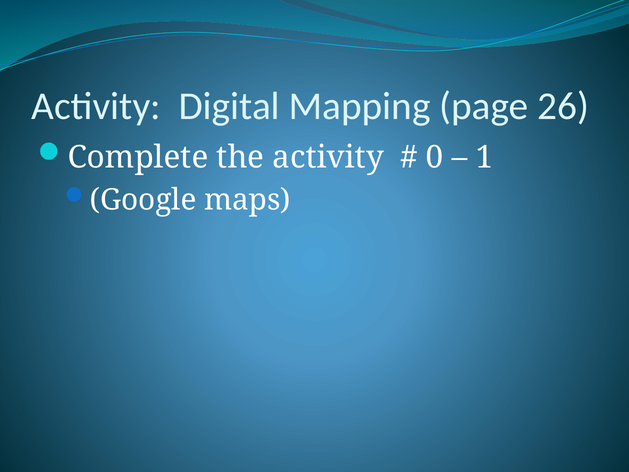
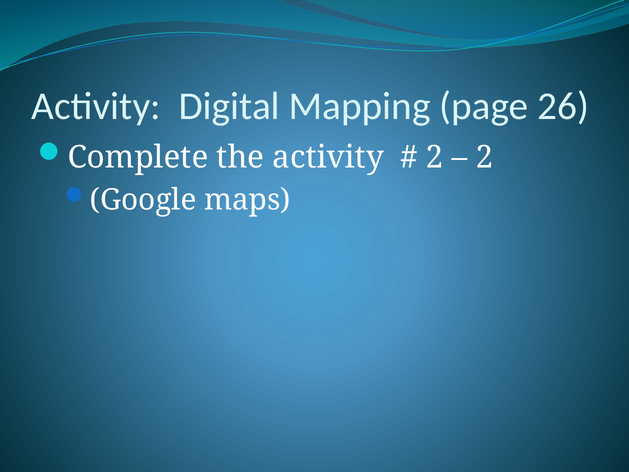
0: 0 -> 2 (435, 157)
1: 1 -> 2 (484, 157)
